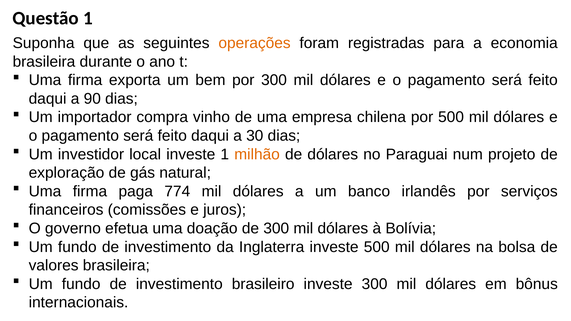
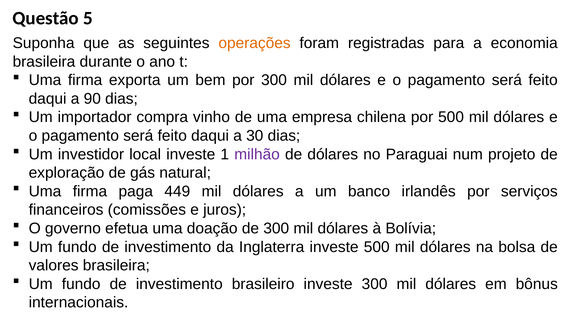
Questão 1: 1 -> 5 (88, 18)
milhão colour: orange -> purple (257, 154)
774: 774 -> 449 (177, 191)
